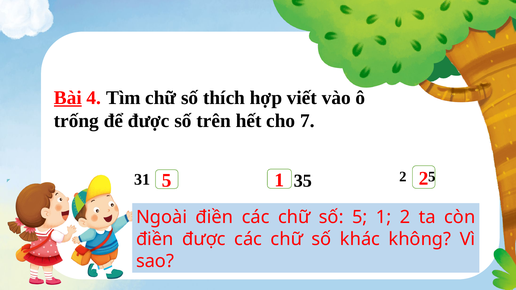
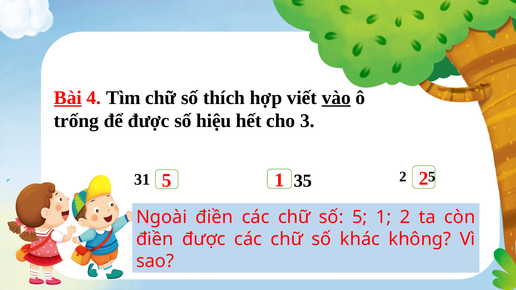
vào underline: none -> present (336, 98)
trên: trên -> hiệu (214, 121)
7: 7 -> 3 (307, 121)
